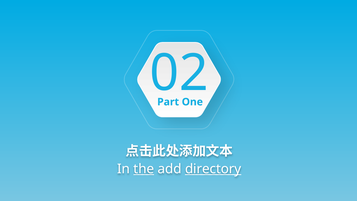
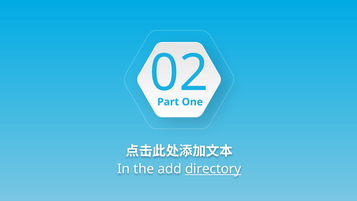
the underline: present -> none (144, 169)
